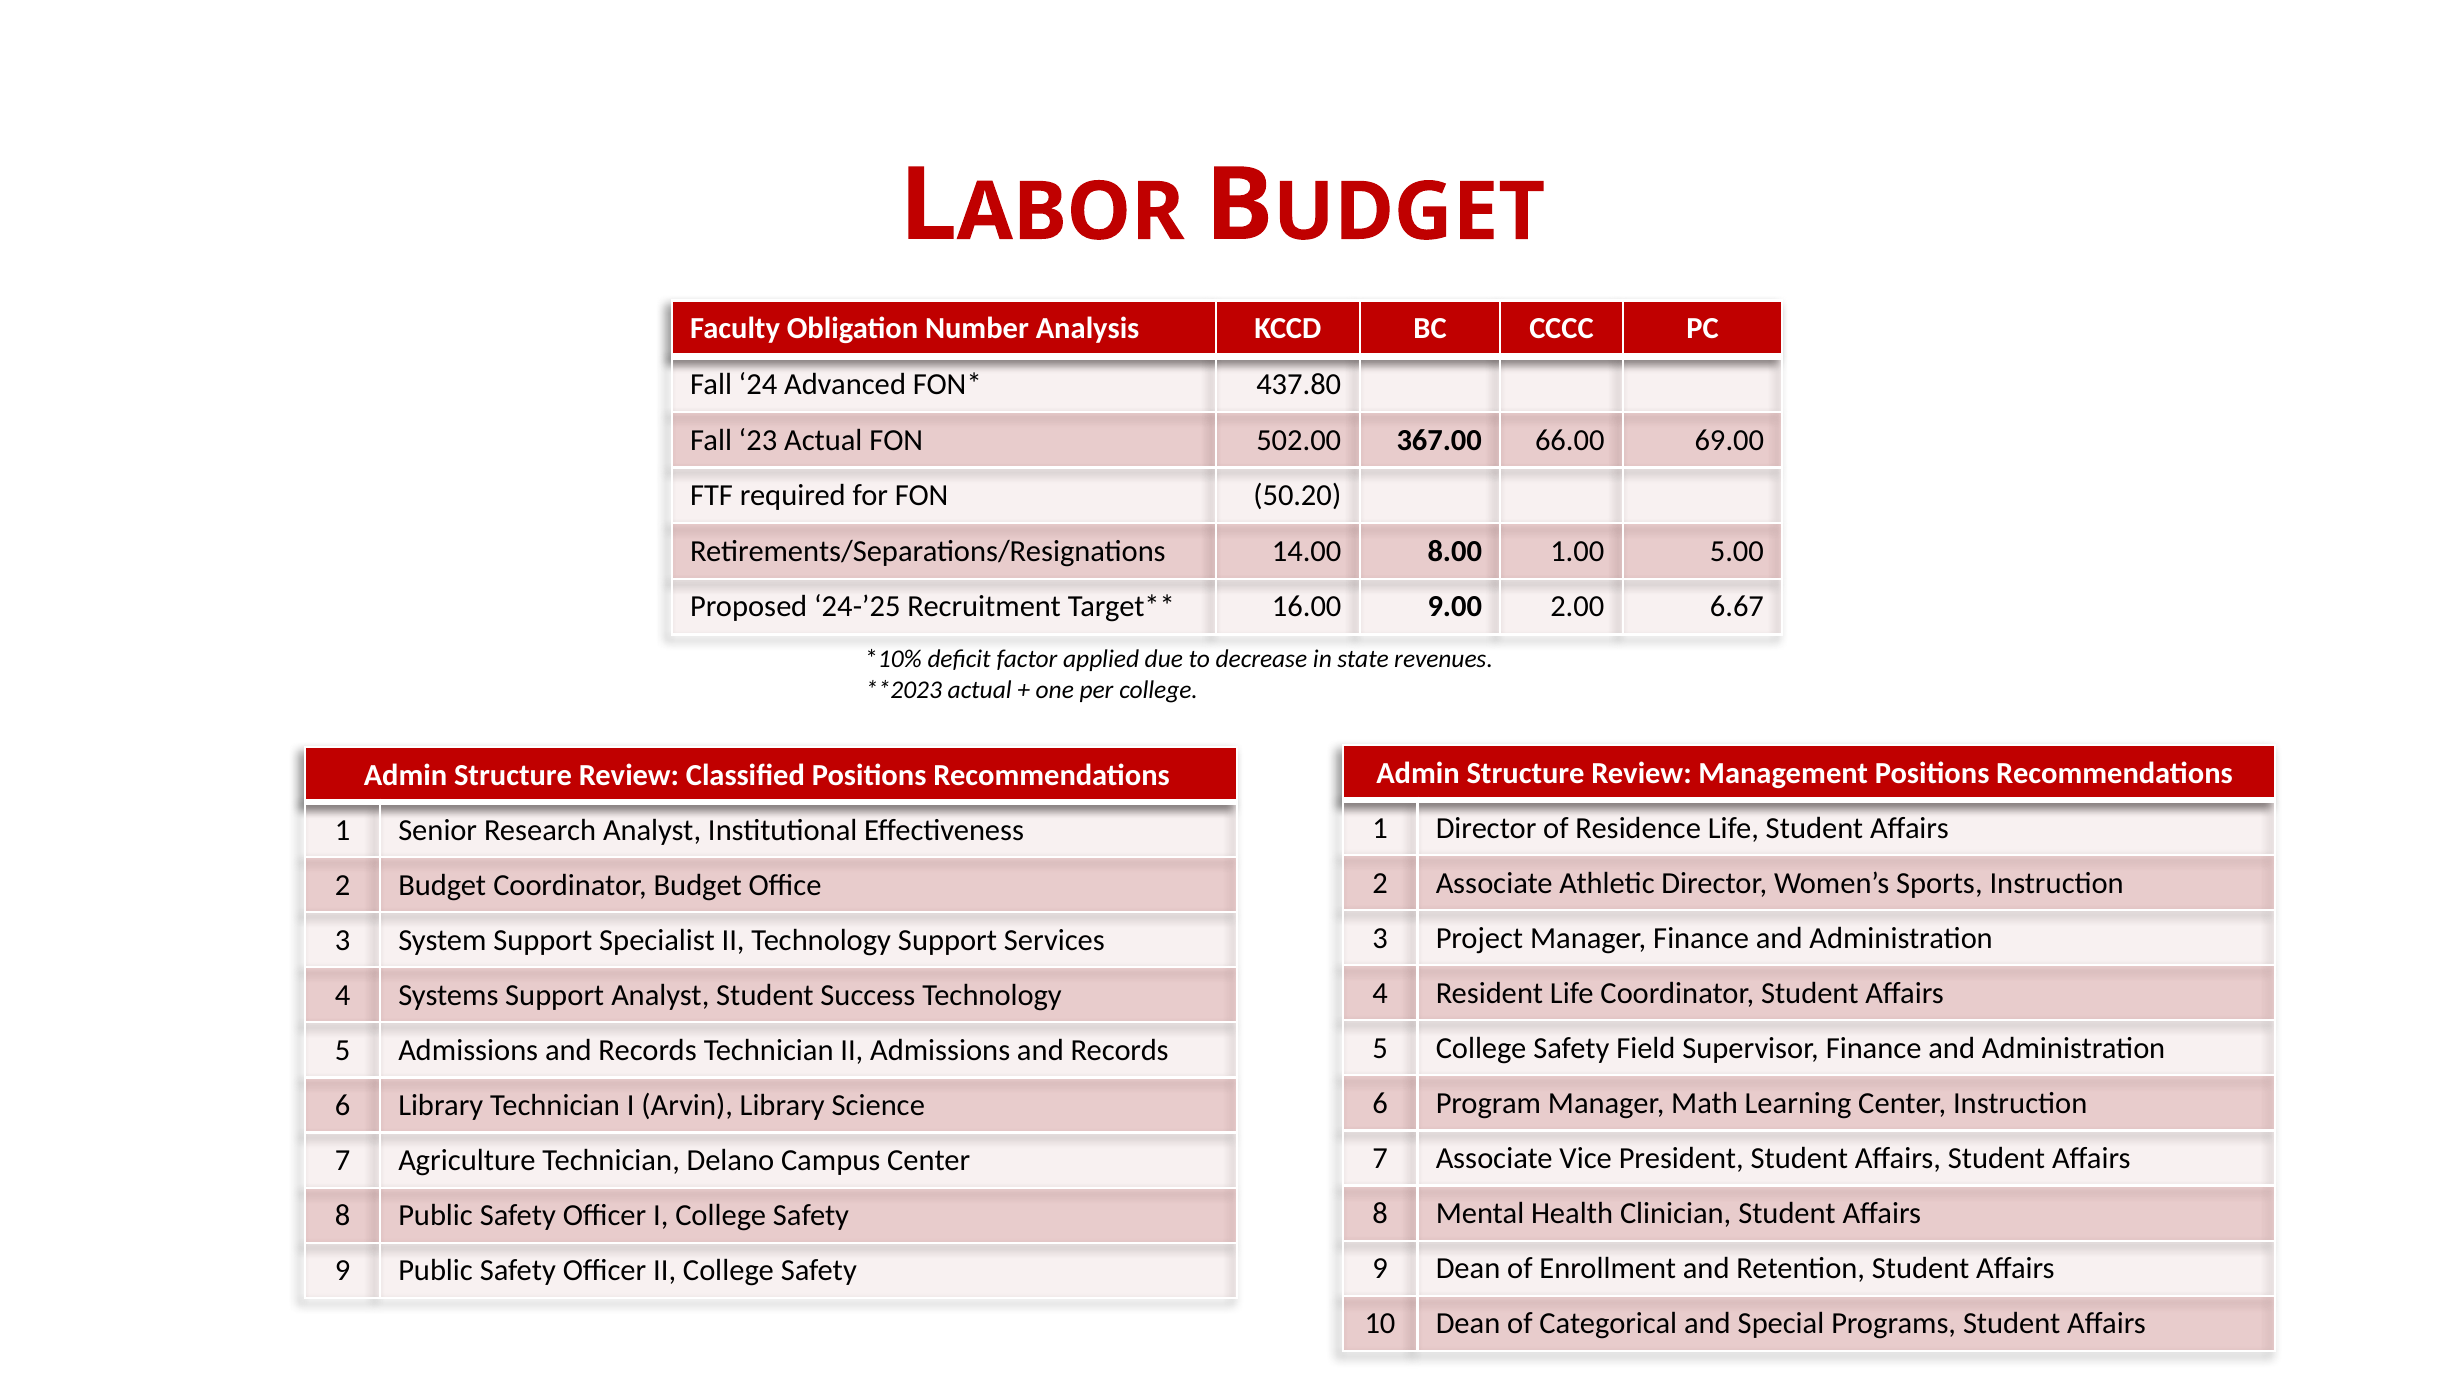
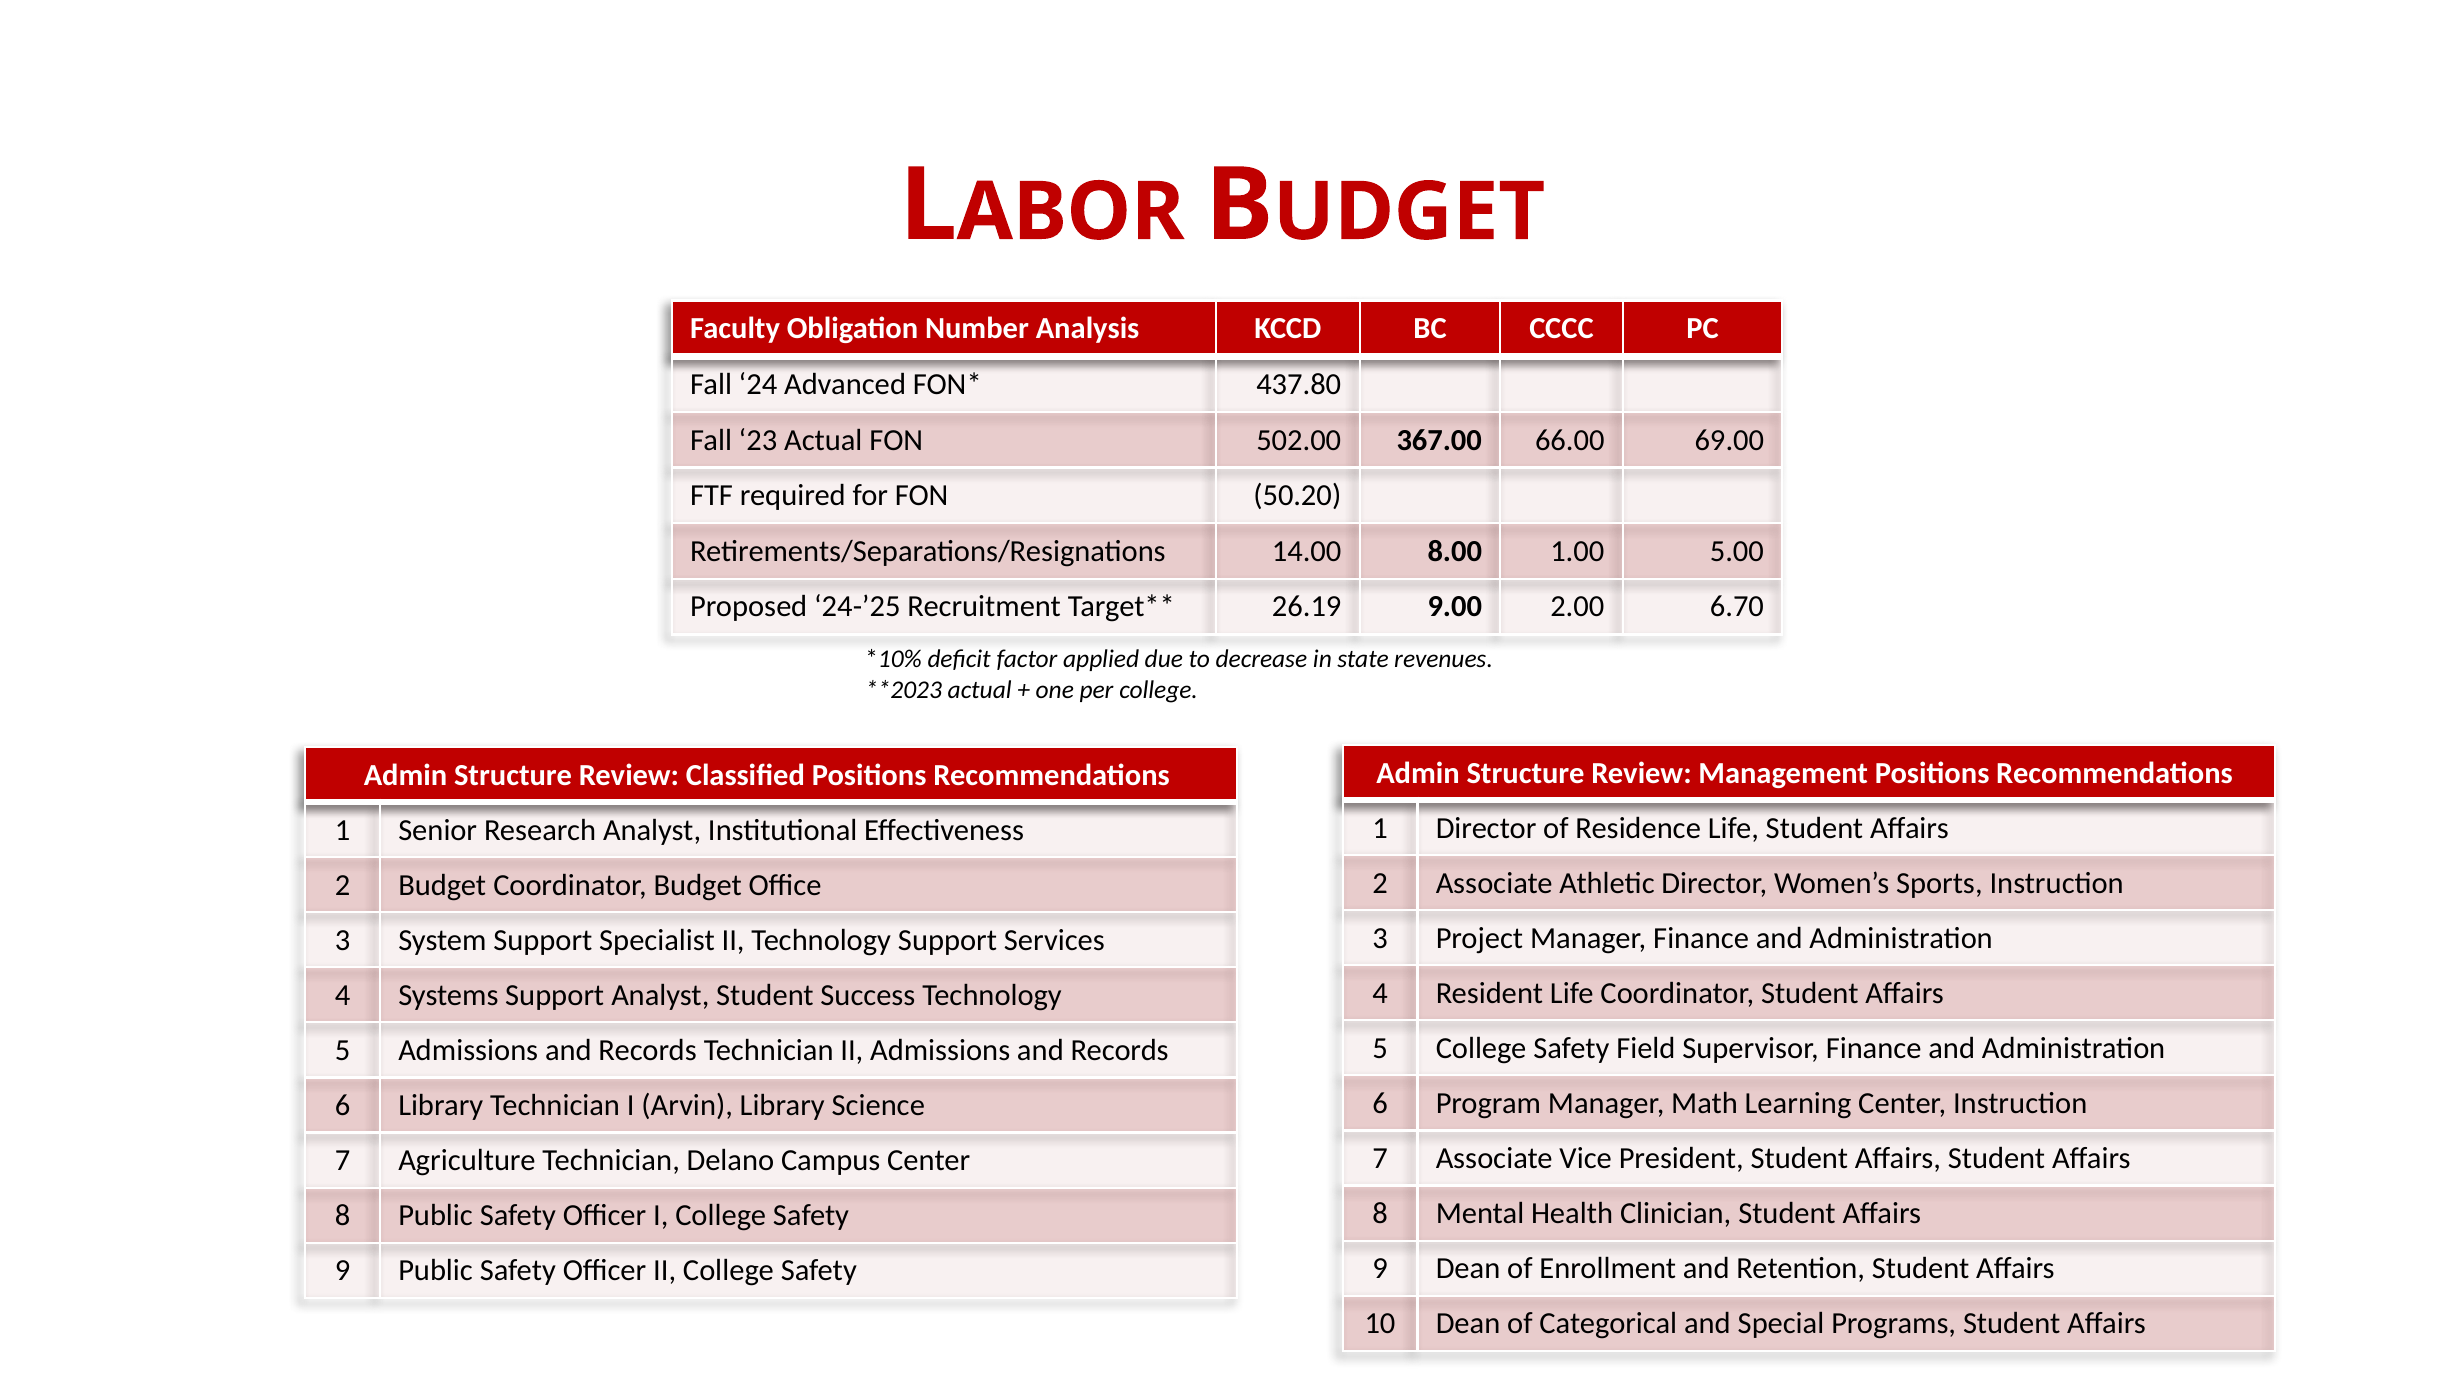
16.00: 16.00 -> 26.19 (1307, 607)
6.67: 6.67 -> 6.70 (1737, 607)
